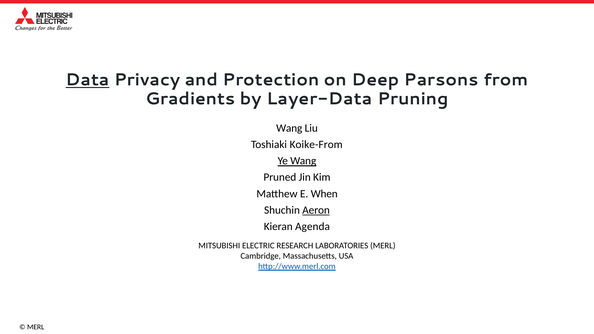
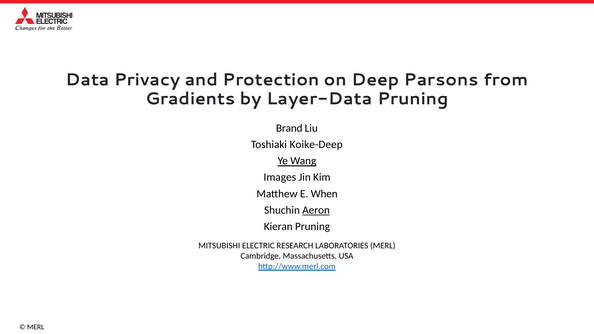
Data underline: present -> none (87, 80)
Wang: Wang -> Brand (289, 128)
Koike-From: Koike-From -> Koike-Deep (316, 145)
Pruned: Pruned -> Images (280, 177)
Kieran Agenda: Agenda -> Pruning (313, 227)
